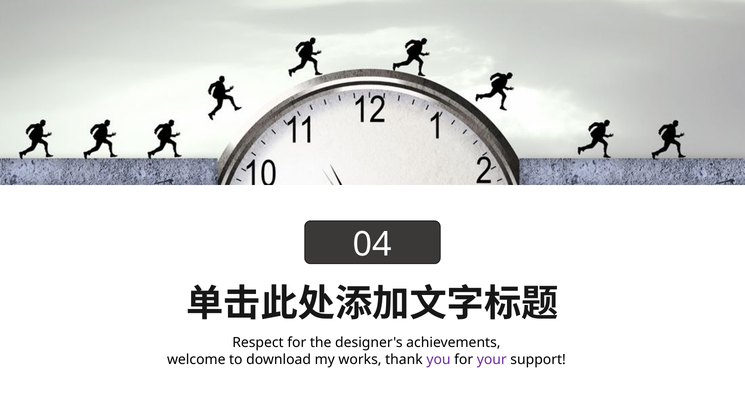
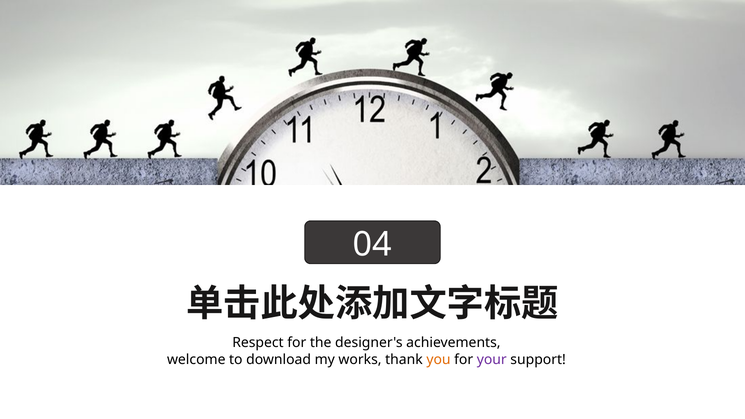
you colour: purple -> orange (438, 360)
